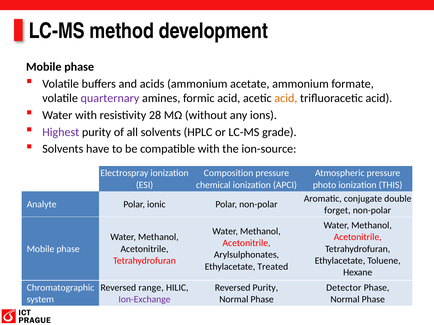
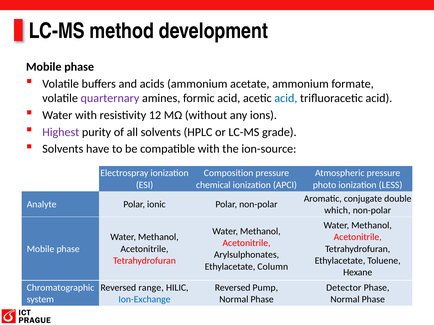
acid colour: orange -> blue (286, 98)
28: 28 -> 12 (155, 115)
THIS: THIS -> LESS (391, 185)
forget: forget -> which (337, 211)
Treated: Treated -> Column (273, 267)
Reversed Purity: Purity -> Pump (265, 288)
Ion-Exchange colour: purple -> blue (144, 300)
